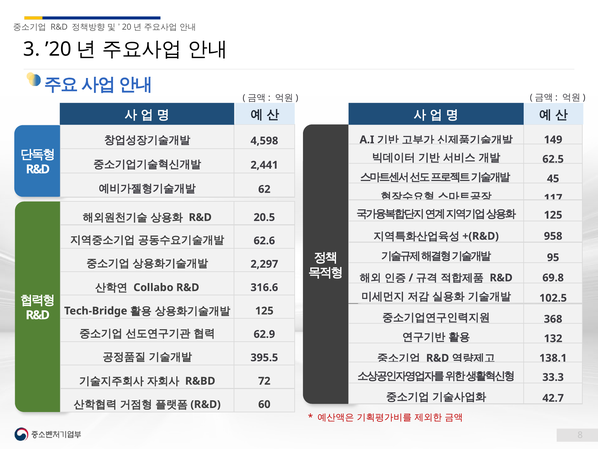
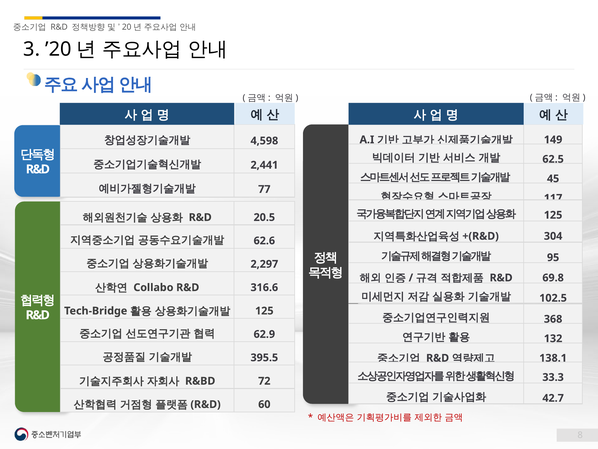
62: 62 -> 77 (264, 189)
958: 958 -> 304 (553, 236)
